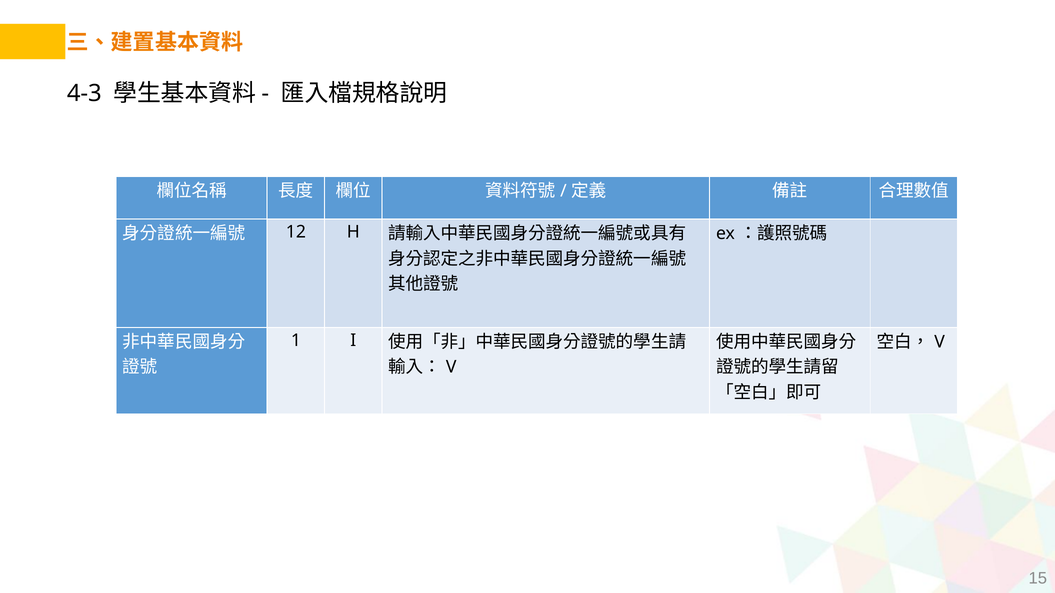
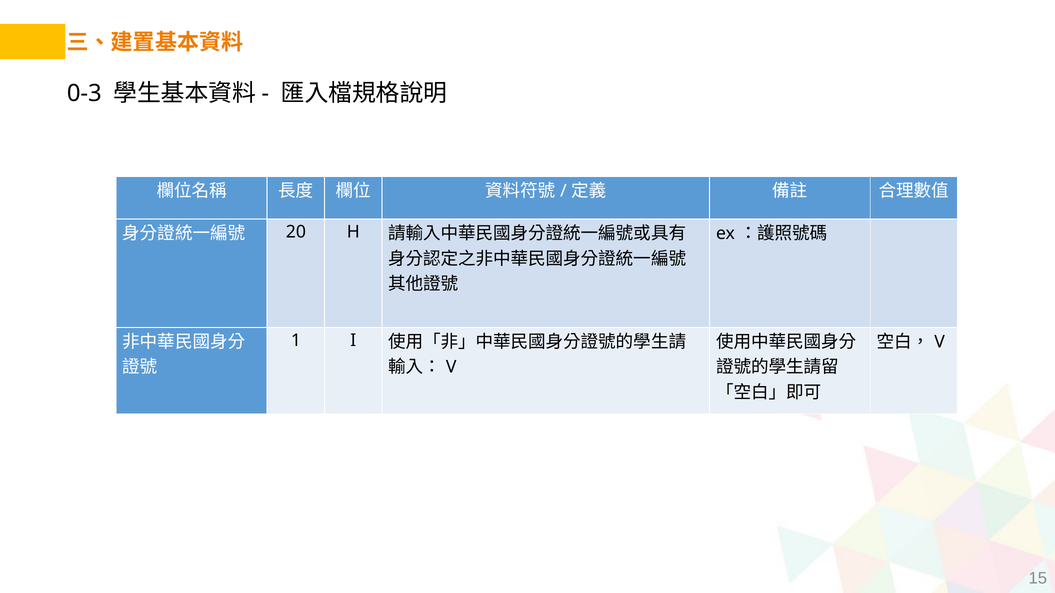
4-3: 4-3 -> 0-3 (84, 93)
12: 12 -> 20 (296, 232)
